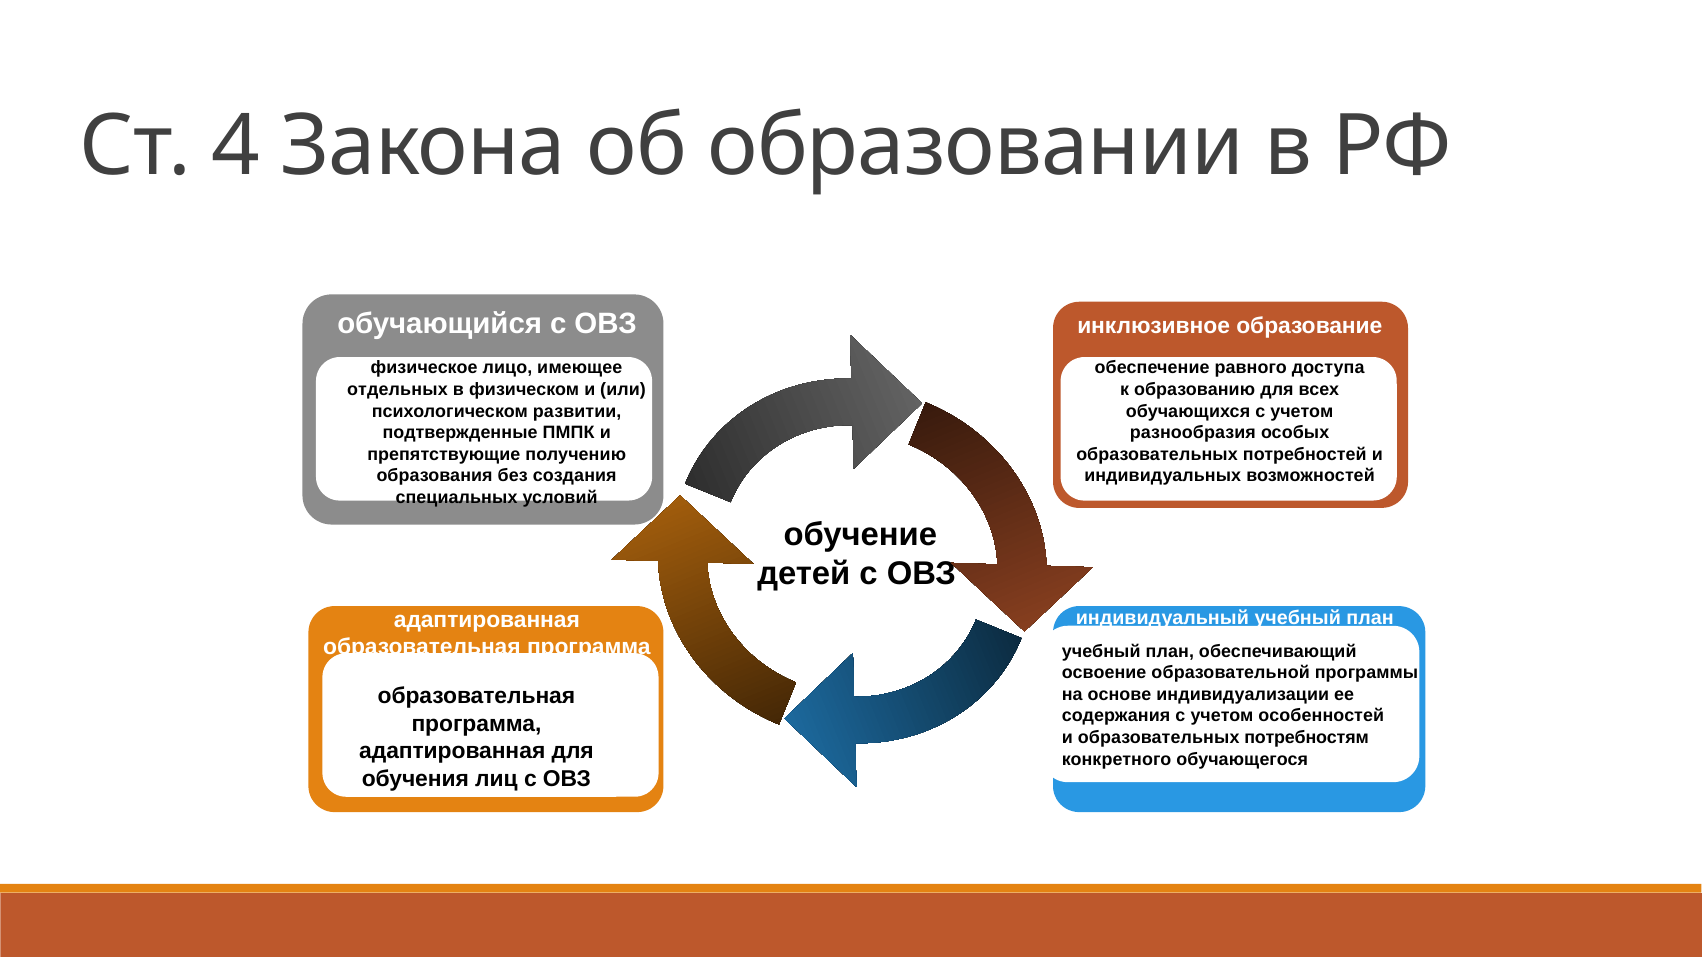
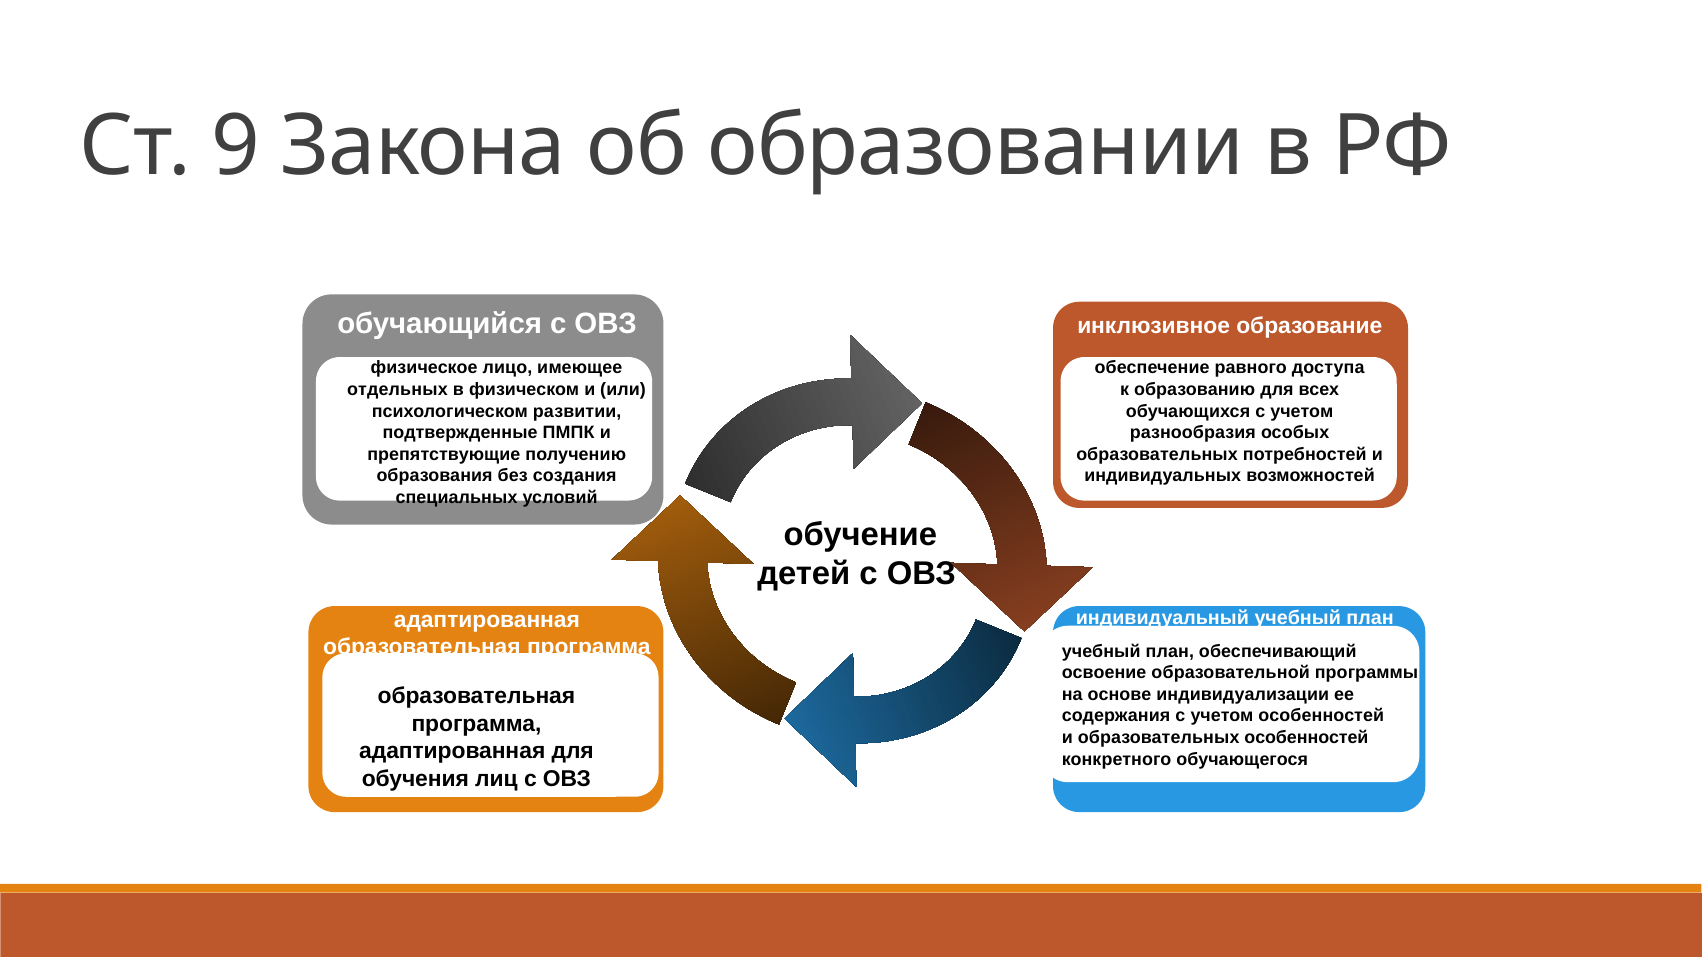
4: 4 -> 9 (236, 146)
потребностям: потребностям -> особенностей (1306, 738)
